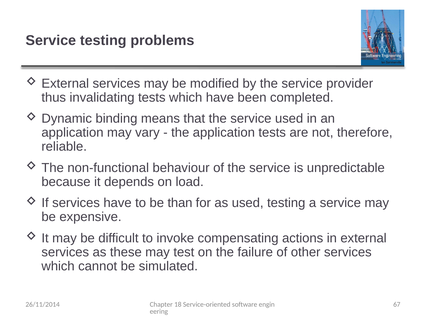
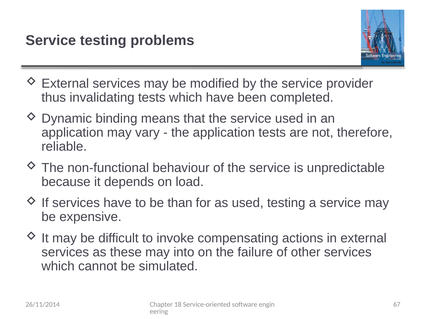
test: test -> into (184, 253)
